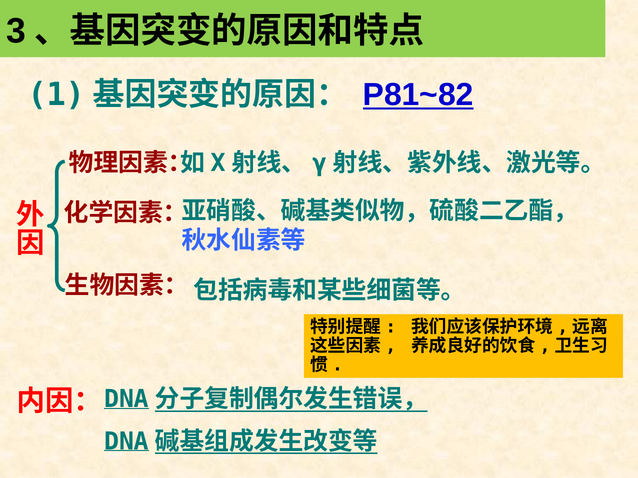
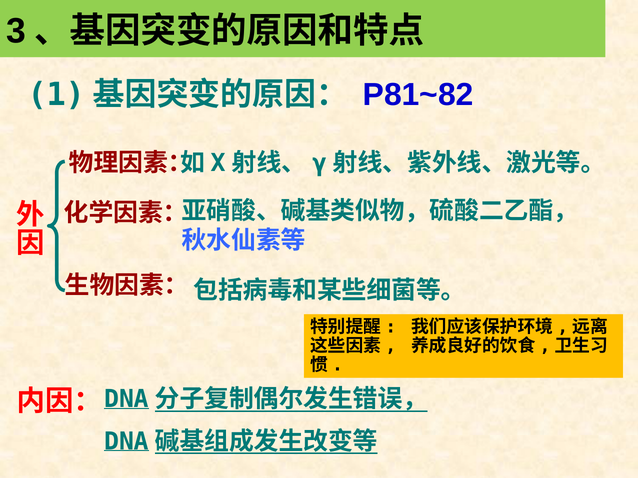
P81~82 underline: present -> none (418, 95)
